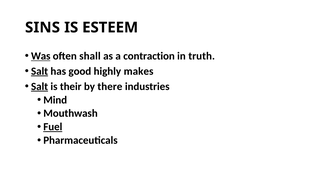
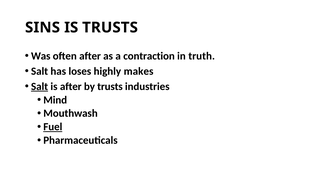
IS ESTEEM: ESTEEM -> TRUSTS (110, 27)
Was underline: present -> none (41, 56)
often shall: shall -> after (90, 56)
Salt underline: present -> none (40, 71)
good: good -> loses (80, 71)
is their: their -> after (71, 86)
by there: there -> trusts (110, 86)
